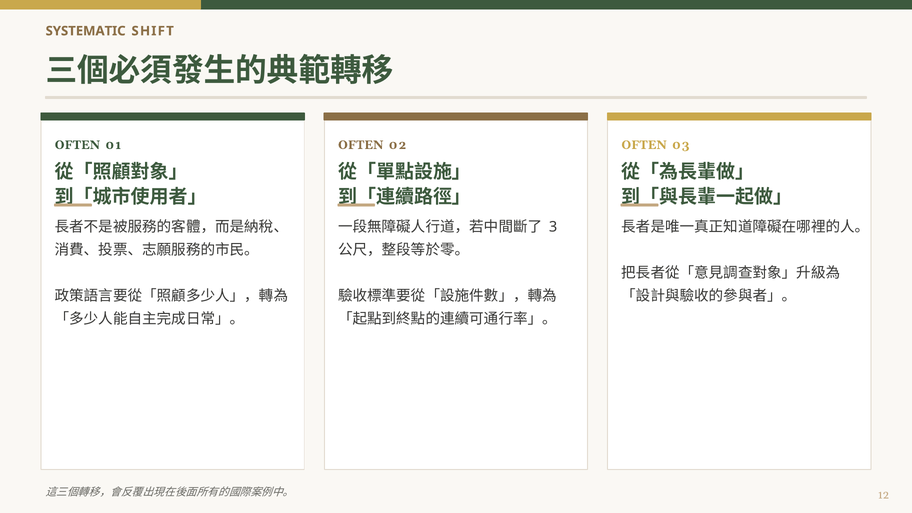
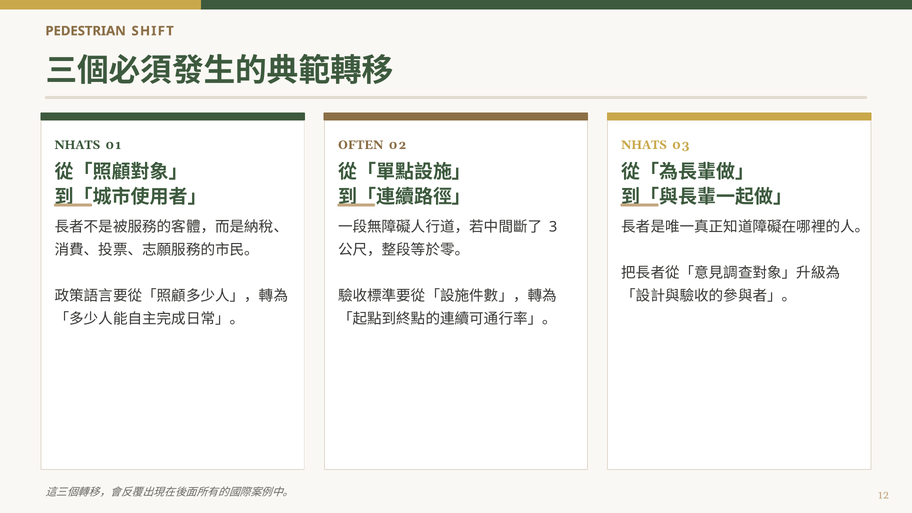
SYSTEMATIC: SYSTEMATIC -> PEDESTRIAN (86, 31)
OFTEN: OFTEN -> NHATS (77, 145)
OFTEN: OFTEN -> NHATS (644, 145)
